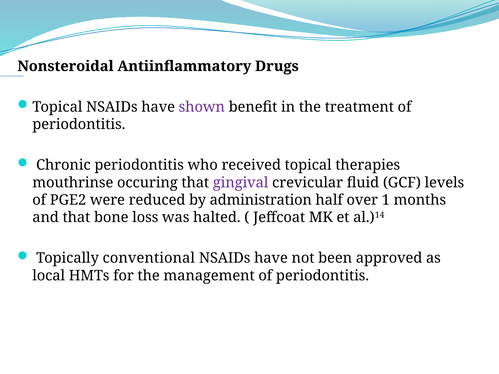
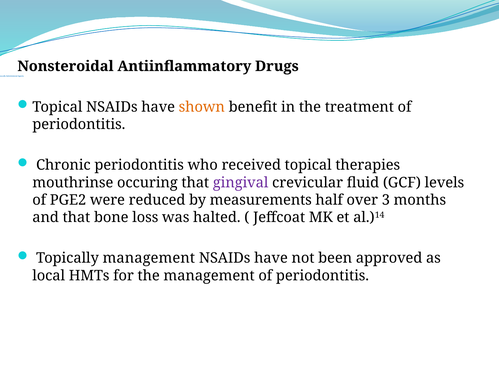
shown colour: purple -> orange (202, 107)
administration: administration -> measurements (261, 200)
1: 1 -> 3 (386, 200)
Topically conventional: conventional -> management (149, 258)
